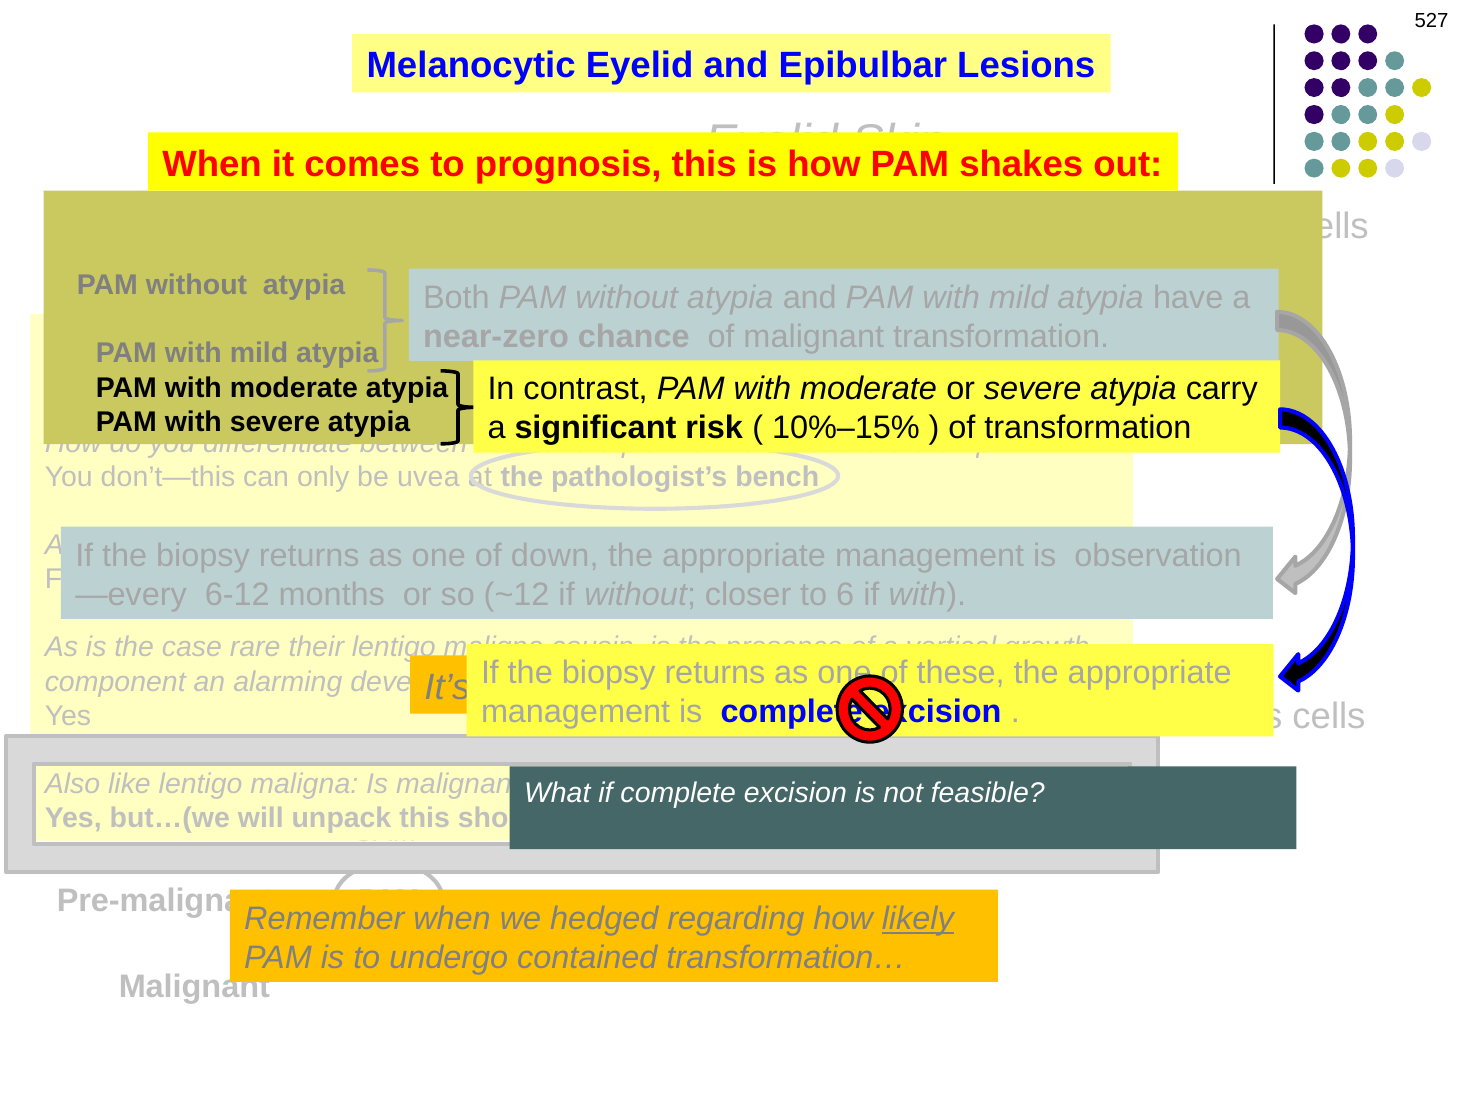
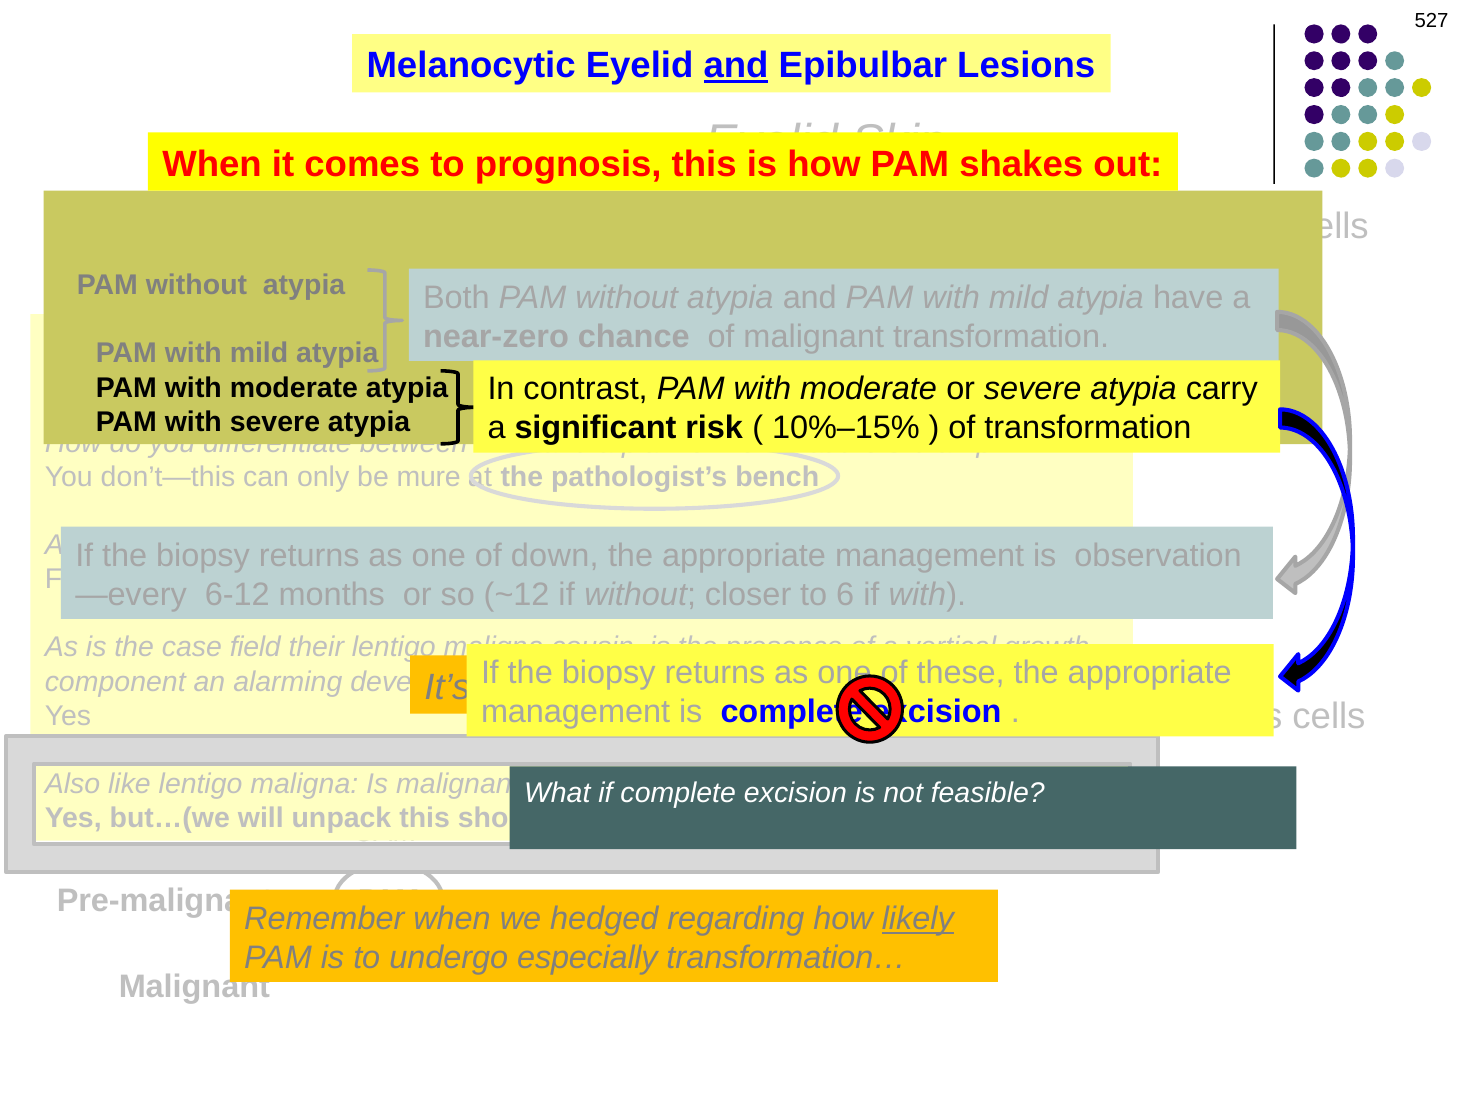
and underline: none -> present (736, 66)
uvea: uvea -> mure (429, 477)
rare: rare -> field (255, 648)
contained: contained -> especially (587, 958)
